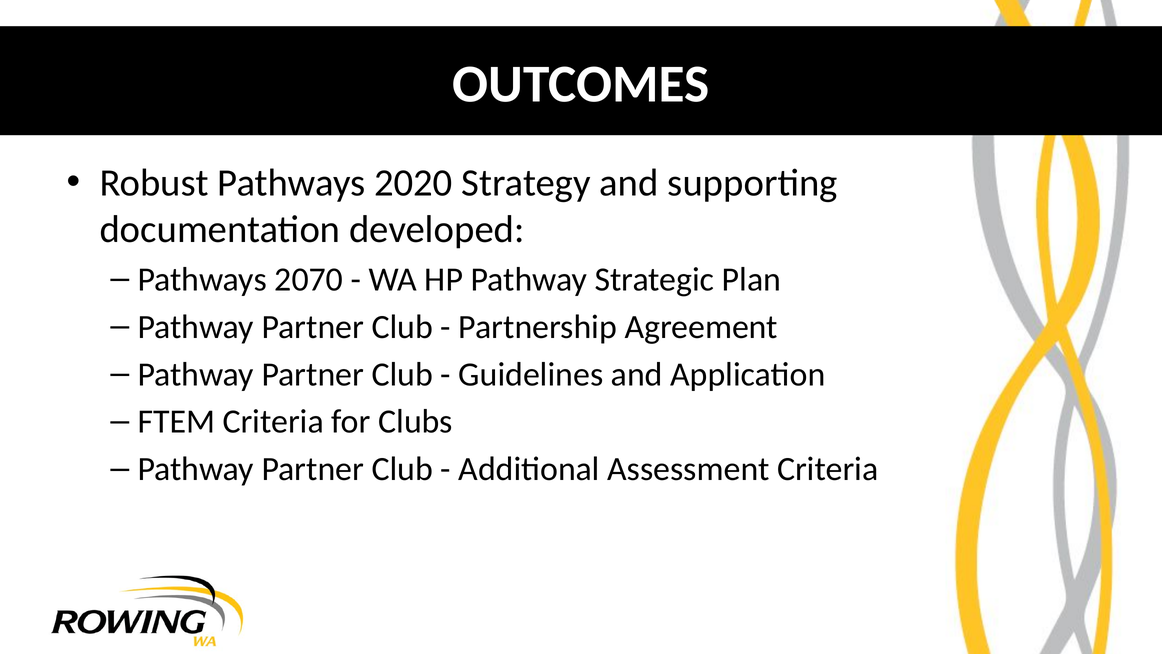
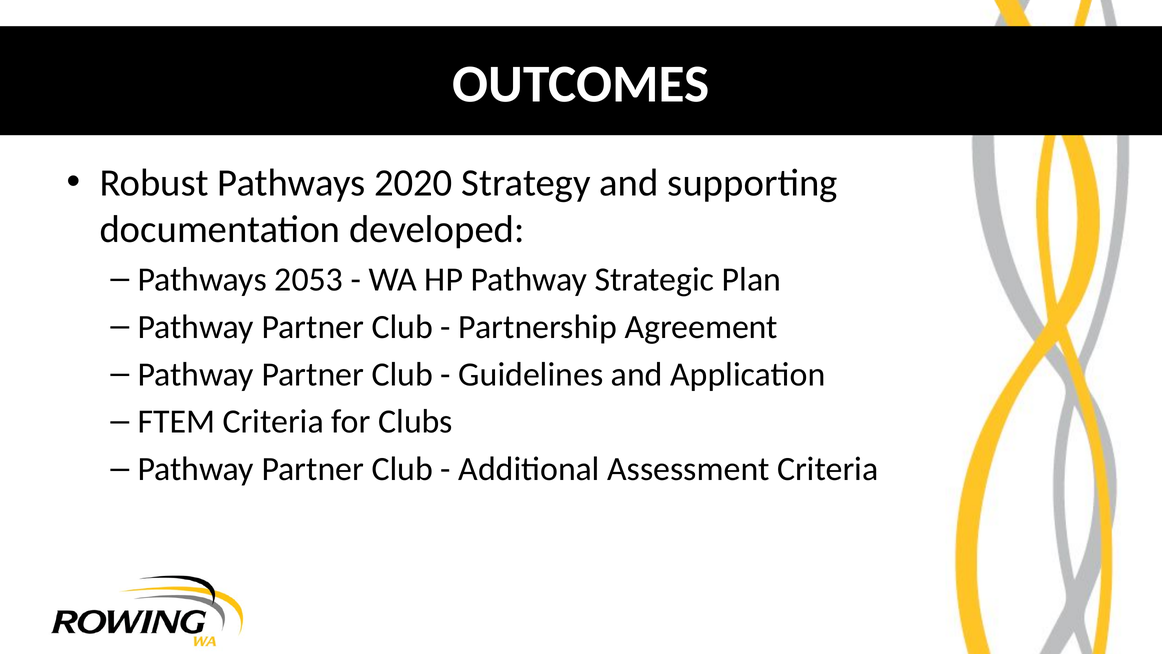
2070: 2070 -> 2053 (309, 279)
